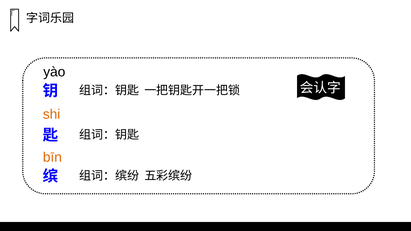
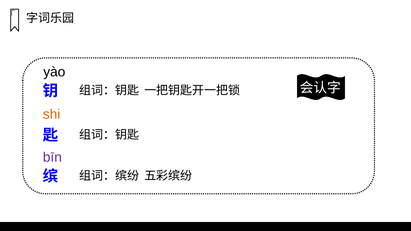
bīn colour: orange -> purple (52, 158)
